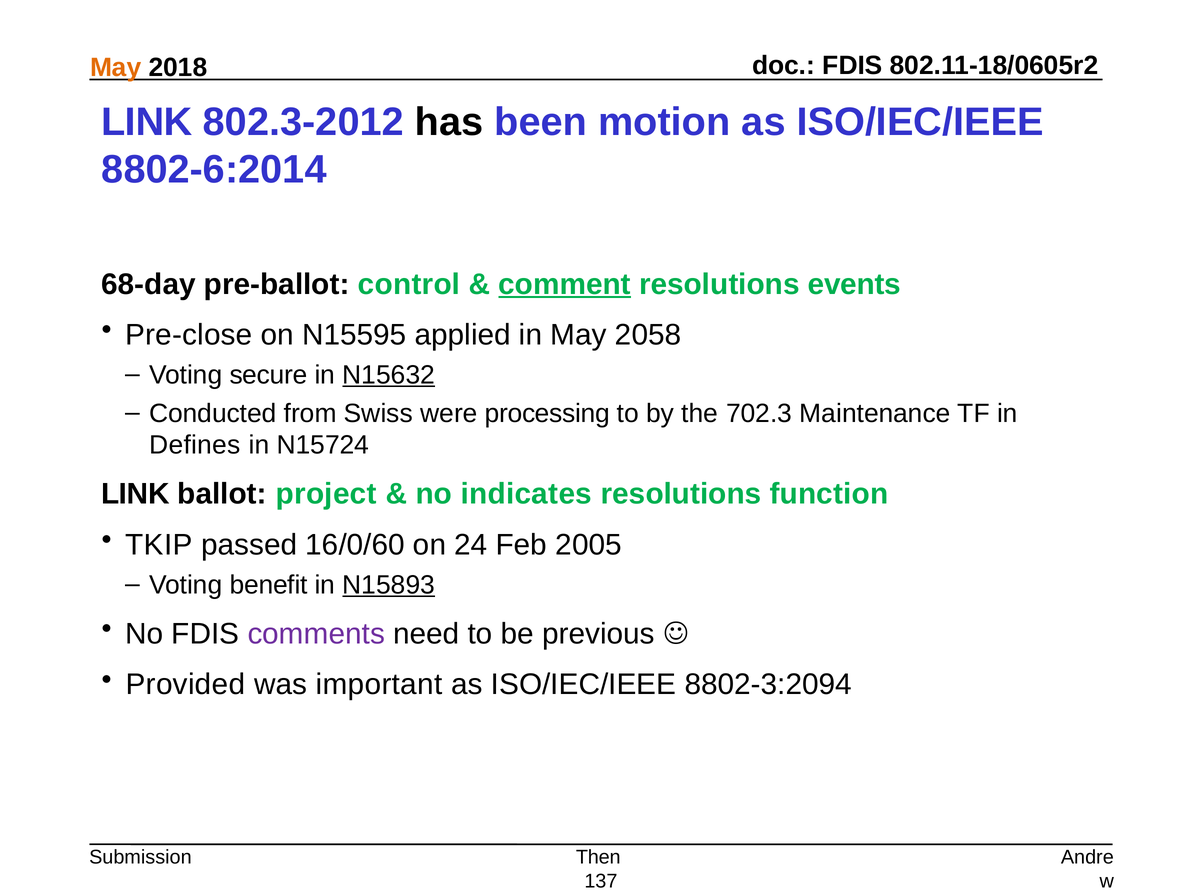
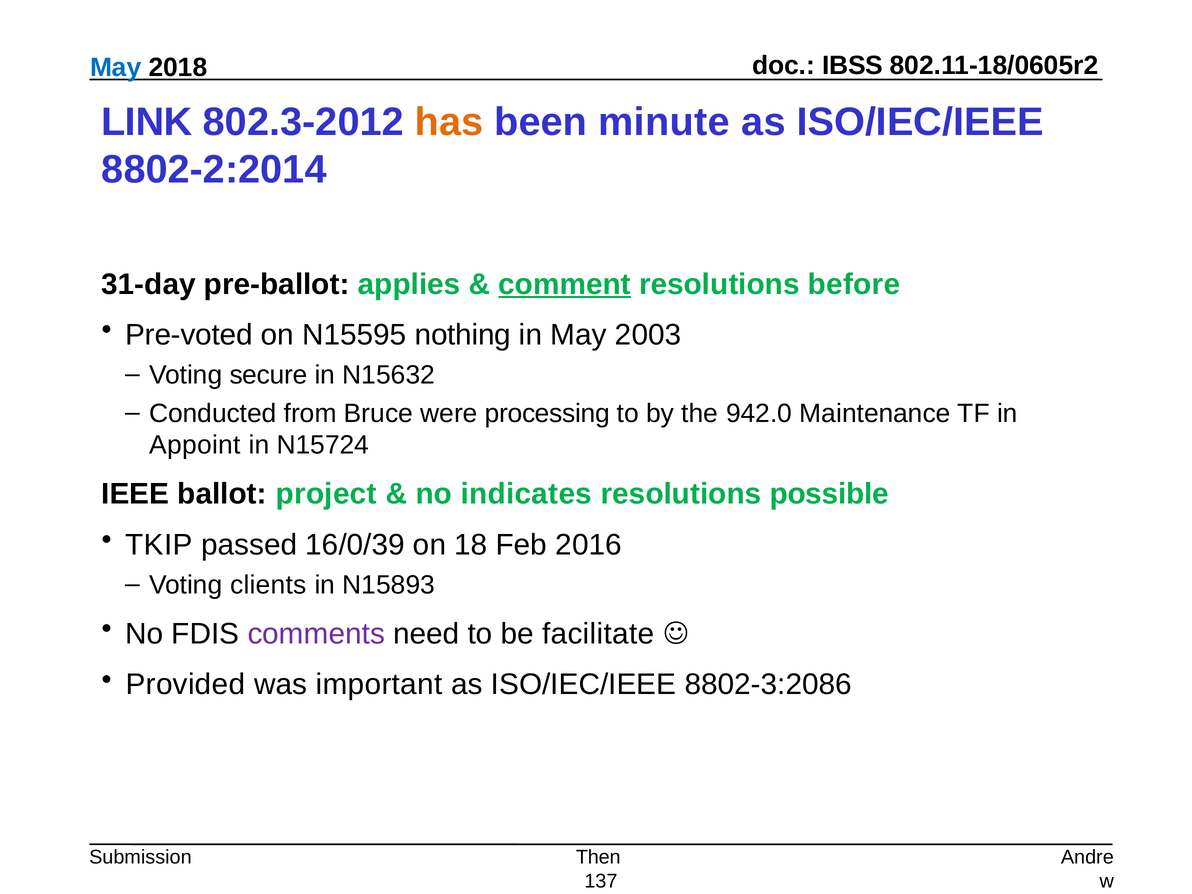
FDIS: FDIS -> IBSS (853, 65)
May colour: orange -> blue (116, 68)
has colour: black -> orange (449, 122)
motion: motion -> minute (664, 122)
8802-6:2014: 8802-6:2014 -> 8802-2:2014 (214, 170)
68-day: 68-day -> 31-day (149, 284)
control: control -> applies (409, 284)
events: events -> before (854, 284)
Pre-close: Pre-close -> Pre-voted (189, 335)
applied: applied -> nothing (463, 335)
2058: 2058 -> 2003 (648, 335)
N15632 underline: present -> none (389, 375)
Swiss: Swiss -> Bruce (378, 413)
702.3: 702.3 -> 942.0 (759, 413)
Defines: Defines -> Appoint (195, 445)
LINK: LINK -> IEEE (135, 494)
function: function -> possible (829, 494)
16/0/60: 16/0/60 -> 16/0/39 (355, 545)
24: 24 -> 18 (471, 545)
2005: 2005 -> 2016 (589, 545)
benefit: benefit -> clients (268, 585)
N15893 underline: present -> none (389, 585)
previous: previous -> facilitate (598, 634)
8802-3:2094: 8802-3:2094 -> 8802-3:2086 (768, 685)
